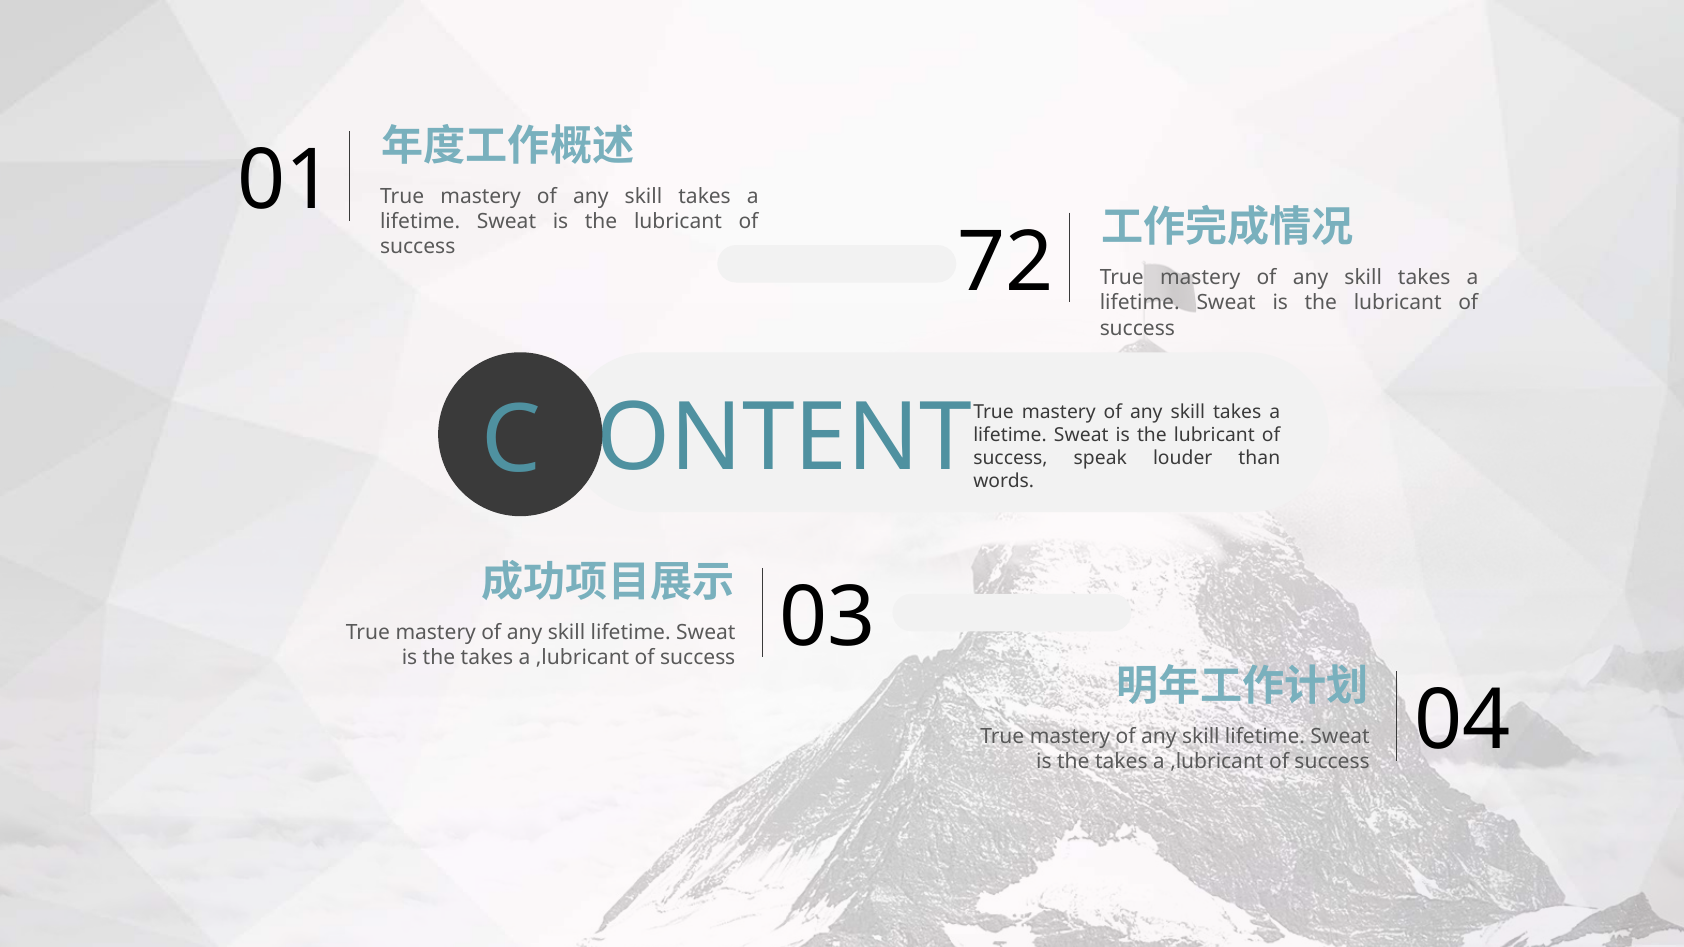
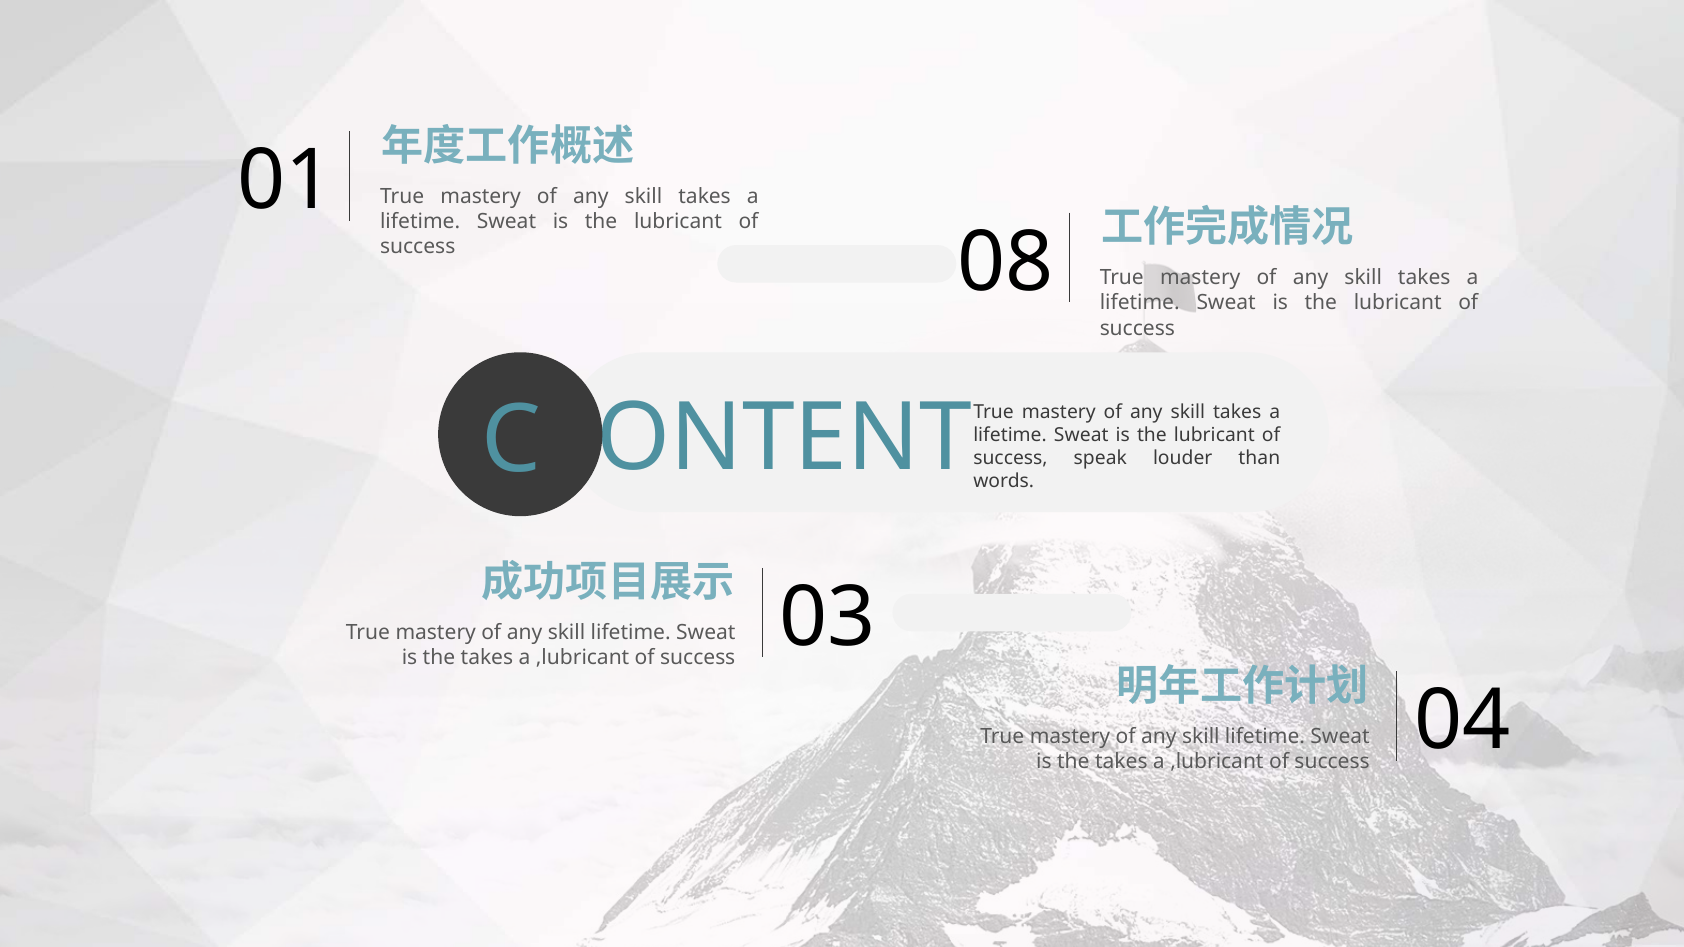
72: 72 -> 08 (1005, 263)
